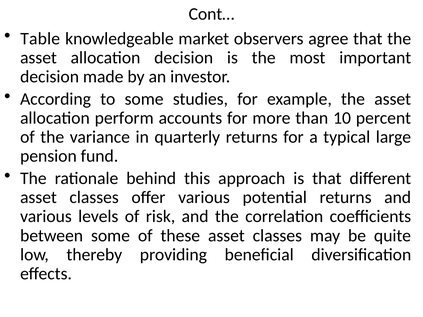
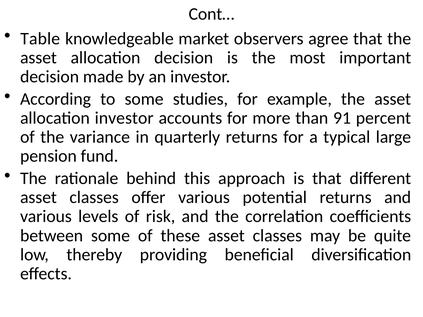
allocation perform: perform -> investor (124, 118)
10: 10 -> 91 (342, 118)
